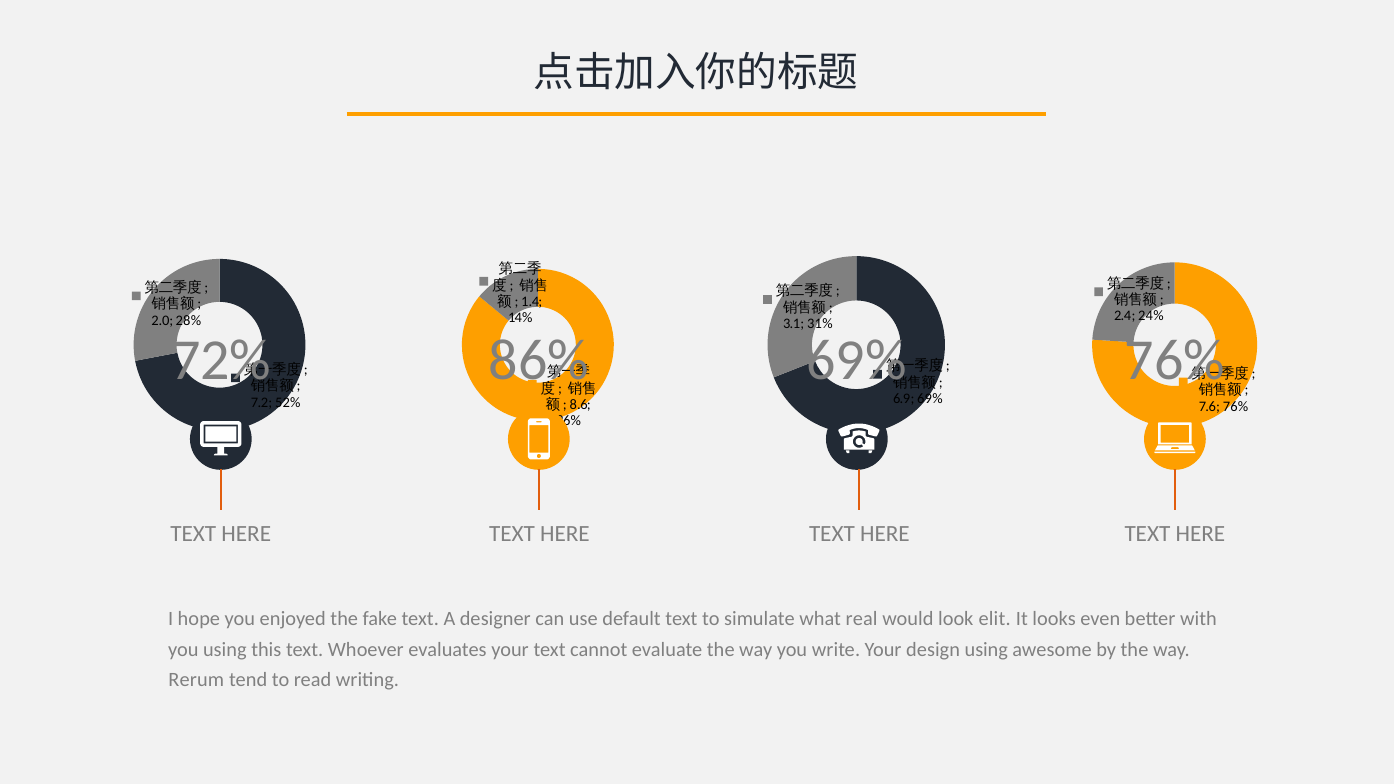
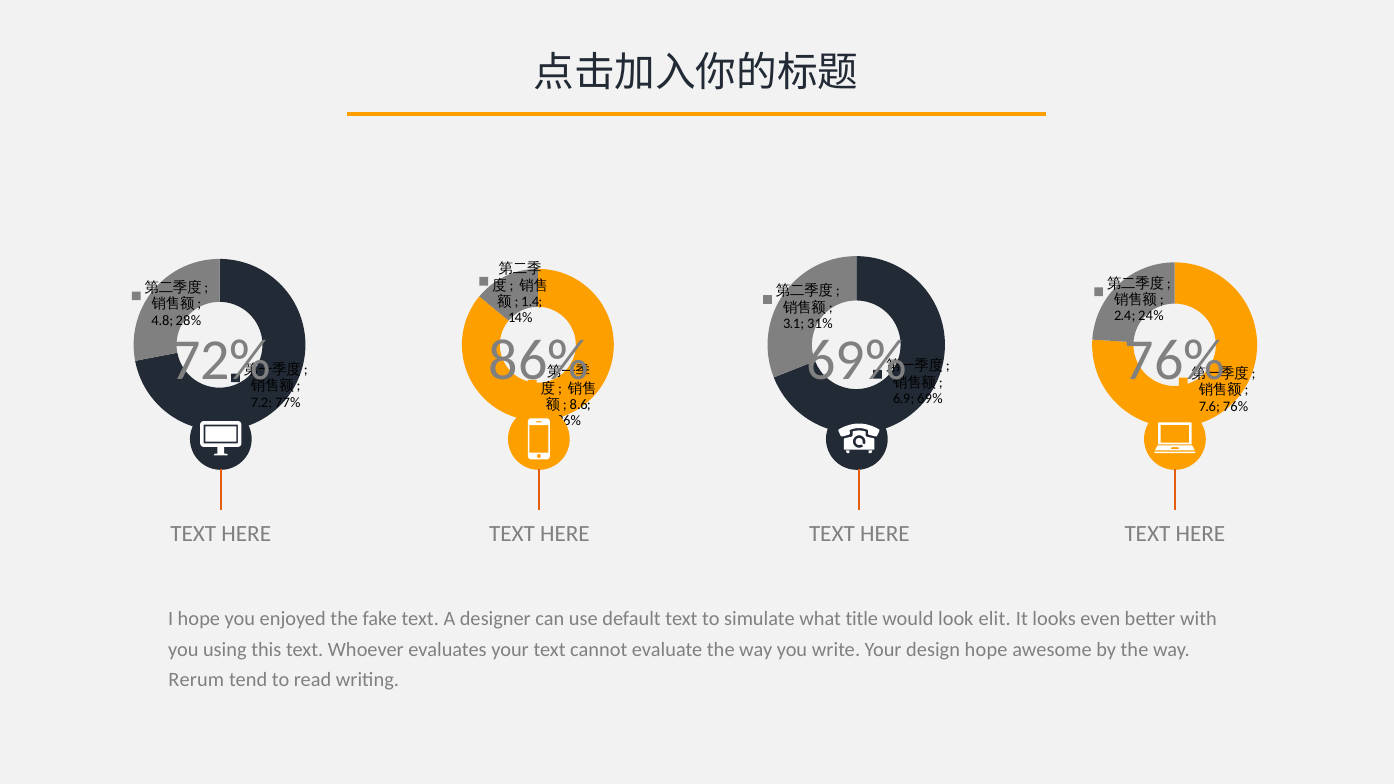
2.0: 2.0 -> 4.8 (162, 320)
52%: 52% -> 77% (288, 402)
real: real -> title (862, 619)
design using: using -> hope (986, 650)
